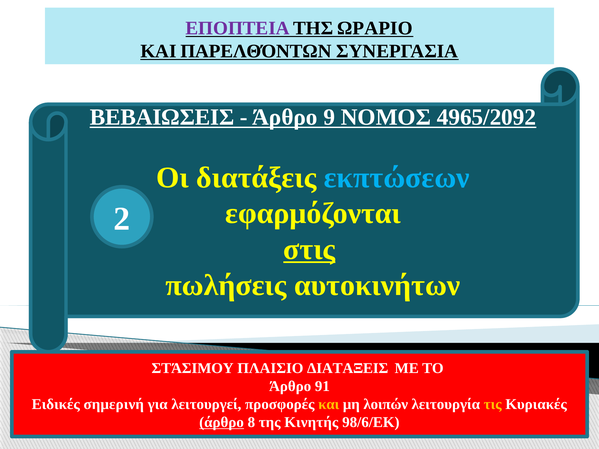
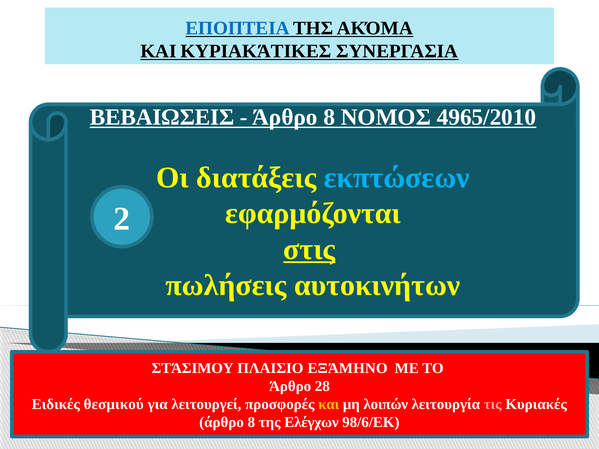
ΕΠΟΠΤΕΙΑ colour: purple -> blue (238, 28)
ΩΡΑΡΙΟ: ΩΡΑΡΙΟ -> ΑΚΌΜΑ (375, 28)
ΠΑΡΕΛΘΌΝΤΩΝ: ΠΑΡΕΛΘΌΝΤΩΝ -> ΚΥΡΙΑΚΆΤΙΚΕΣ (256, 51)
9: 9 -> 8 (329, 117)
4965/2092: 4965/2092 -> 4965/2010 (486, 117)
ΔΙΑΤΑΞΕΙΣ: ΔΙΑΤΑΞΕΙΣ -> ΕΞΆΜΗΝΟ (348, 369)
91: 91 -> 28 (322, 386)
σημερινή: σημερινή -> θεσμικού (114, 404)
τις colour: yellow -> pink (493, 404)
άρθρο underline: present -> none (222, 422)
Κινητής: Κινητής -> Ελέγχων (311, 422)
